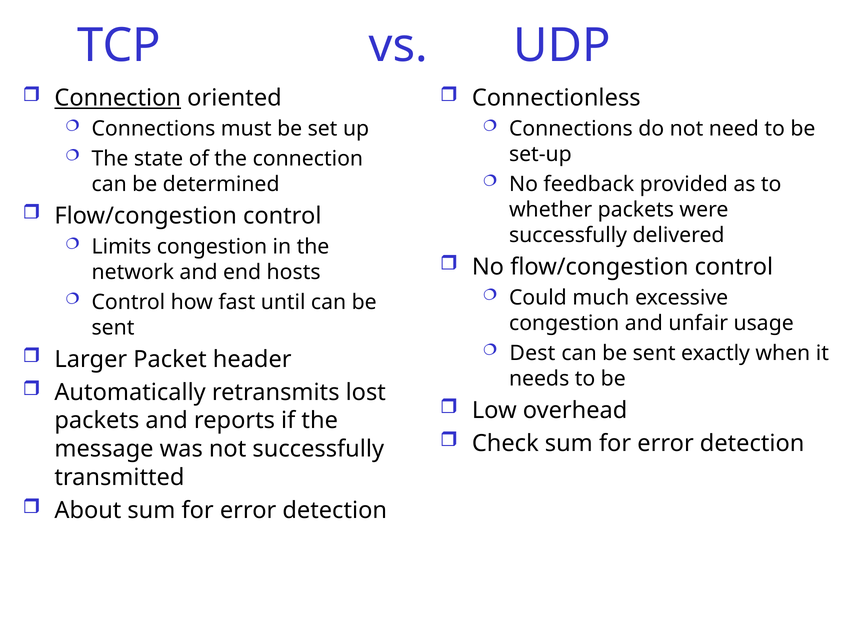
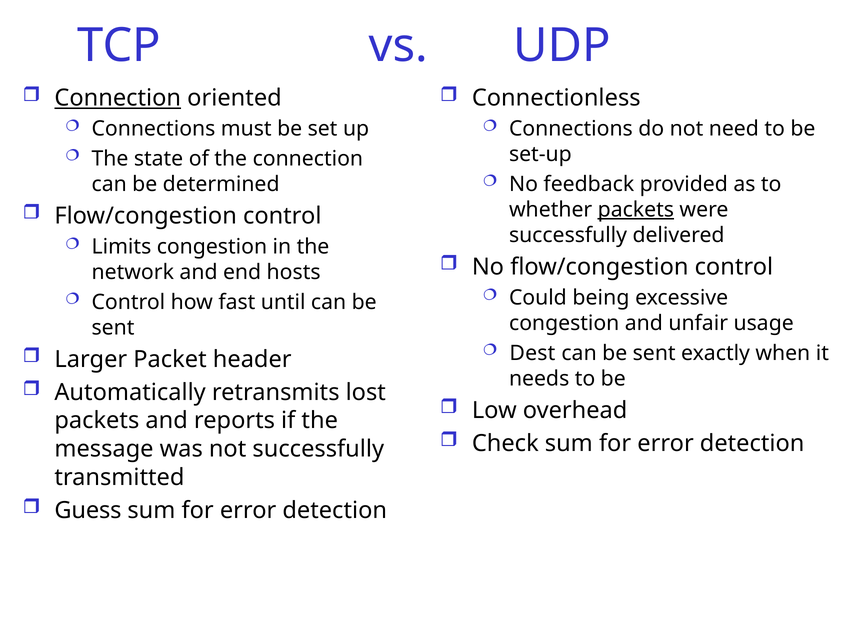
packets underline: none -> present (636, 209)
much: much -> being (601, 298)
About: About -> Guess (88, 510)
